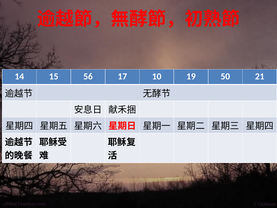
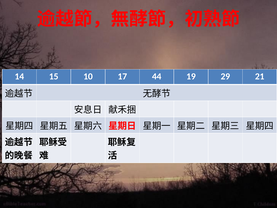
56: 56 -> 10 (88, 76)
10: 10 -> 44 (157, 76)
50: 50 -> 29 (225, 76)
